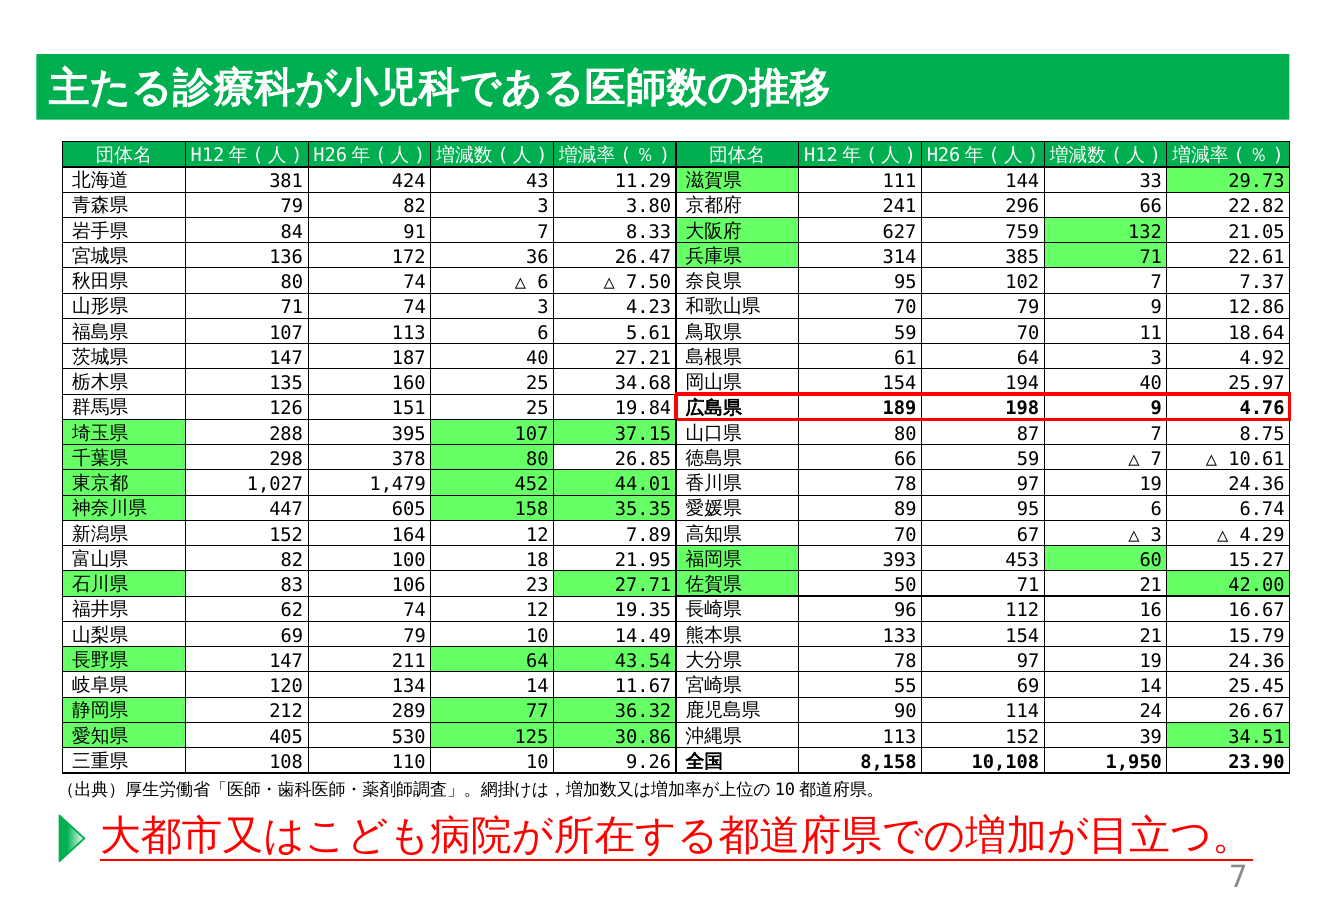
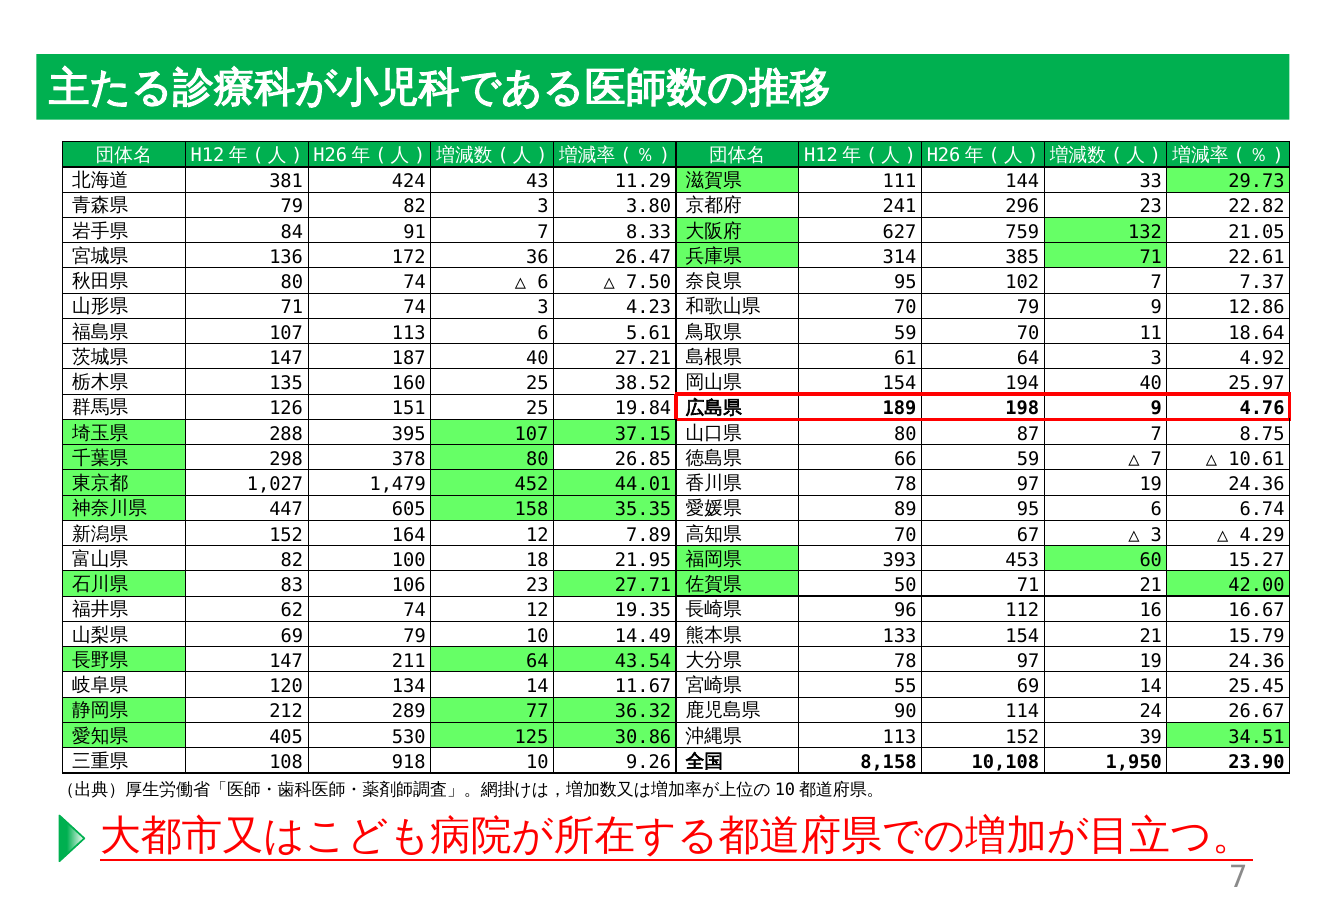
296 66: 66 -> 23 (1151, 207)
34.68: 34.68 -> 38.52 (643, 383)
110: 110 -> 918 (409, 762)
